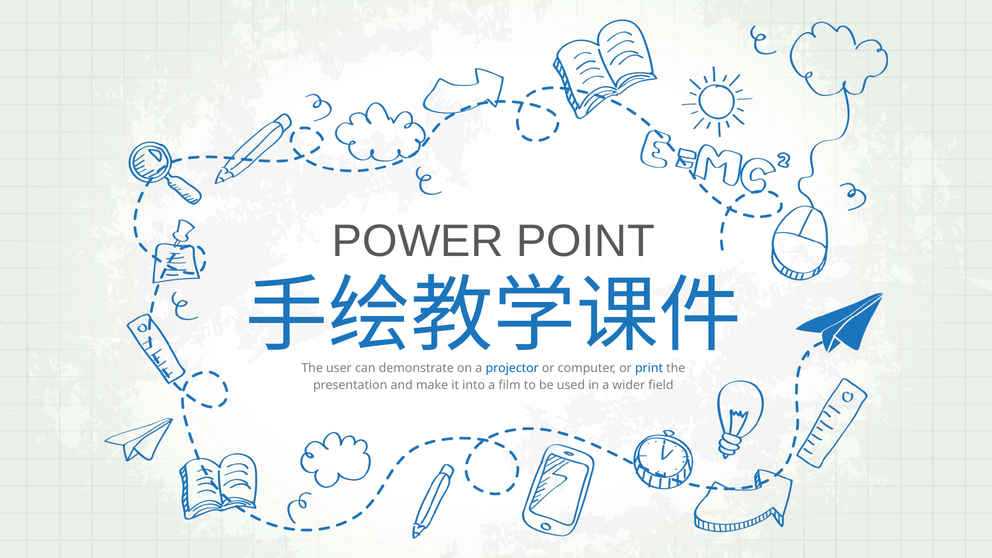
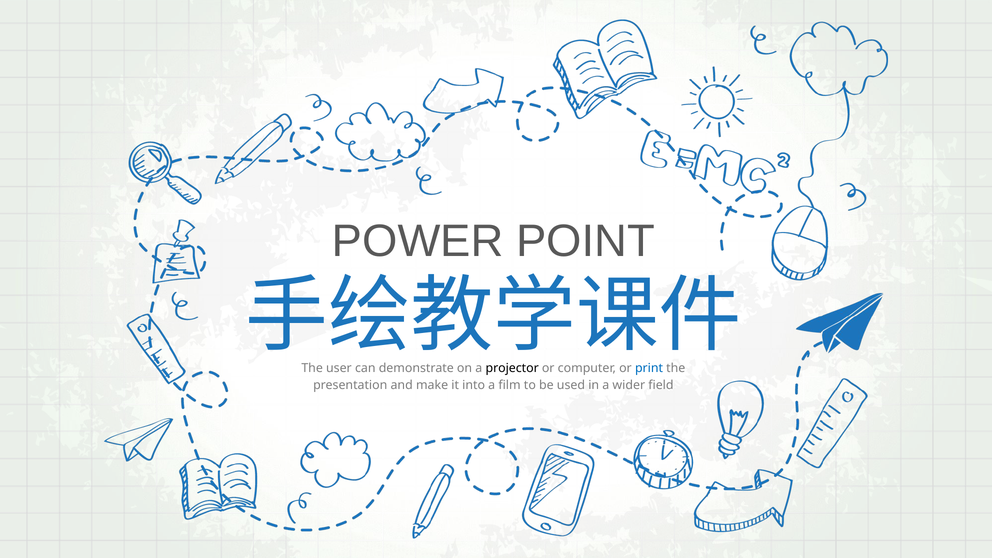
projector colour: blue -> black (512, 368)
